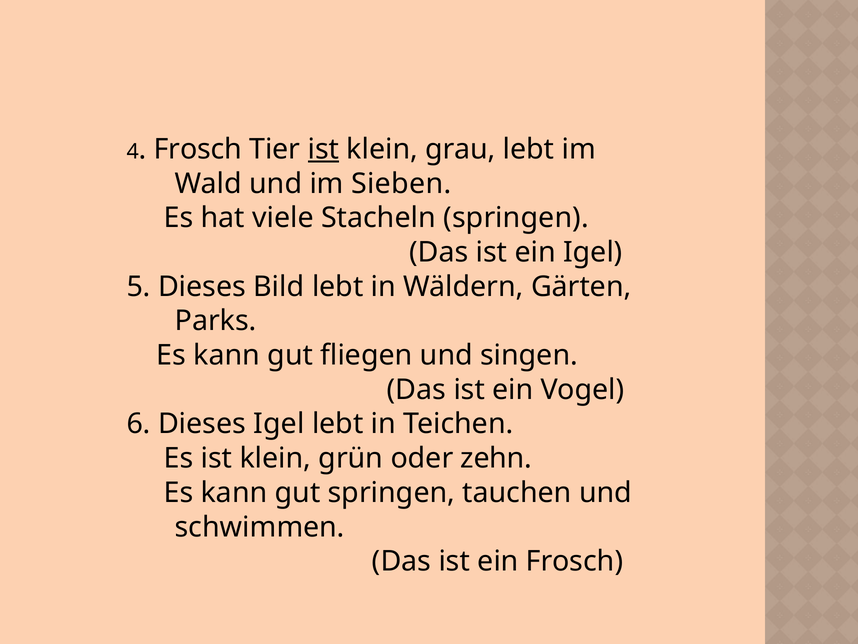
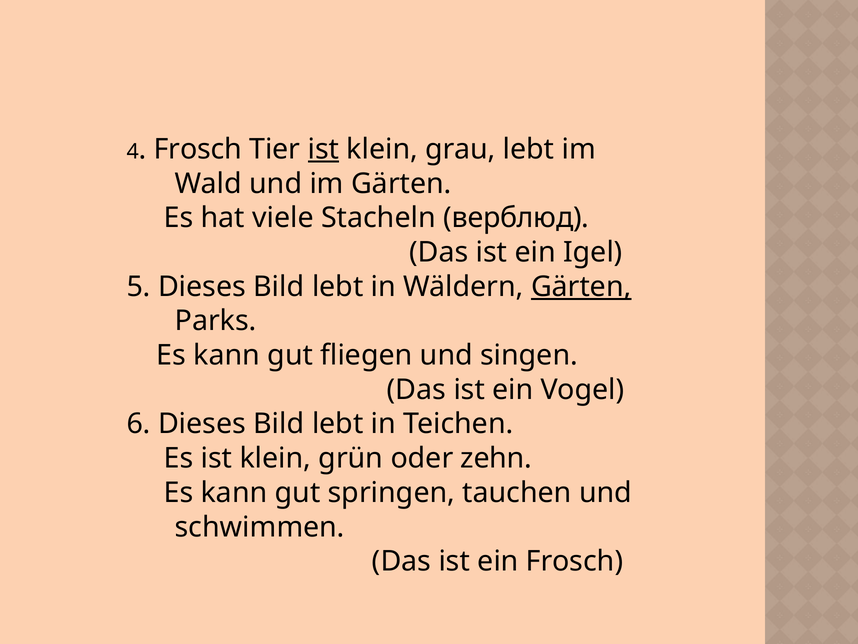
im Sieben: Sieben -> Gärten (401, 183)
Stacheln springen: springen -> верблюд (516, 218)
Gärten underline: none -> present (581, 286)
6 Dieses Igel: Igel -> Bild (279, 424)
